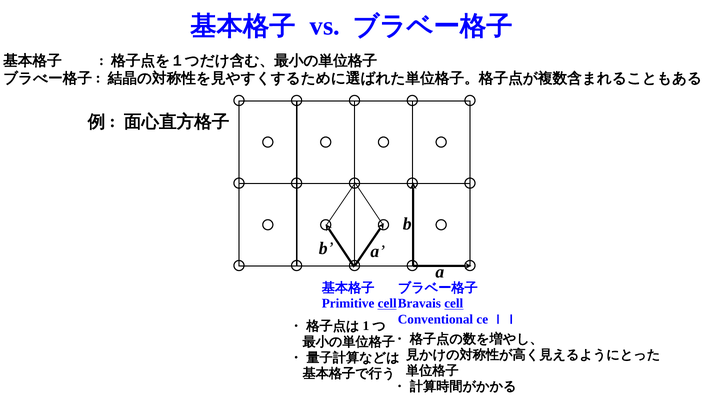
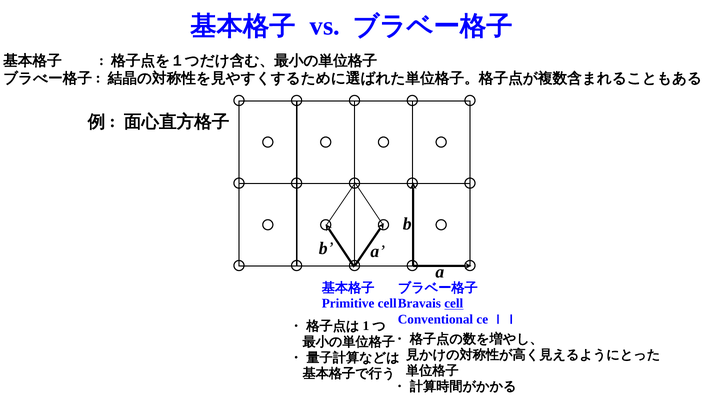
cell underline: present -> none (387, 304)
